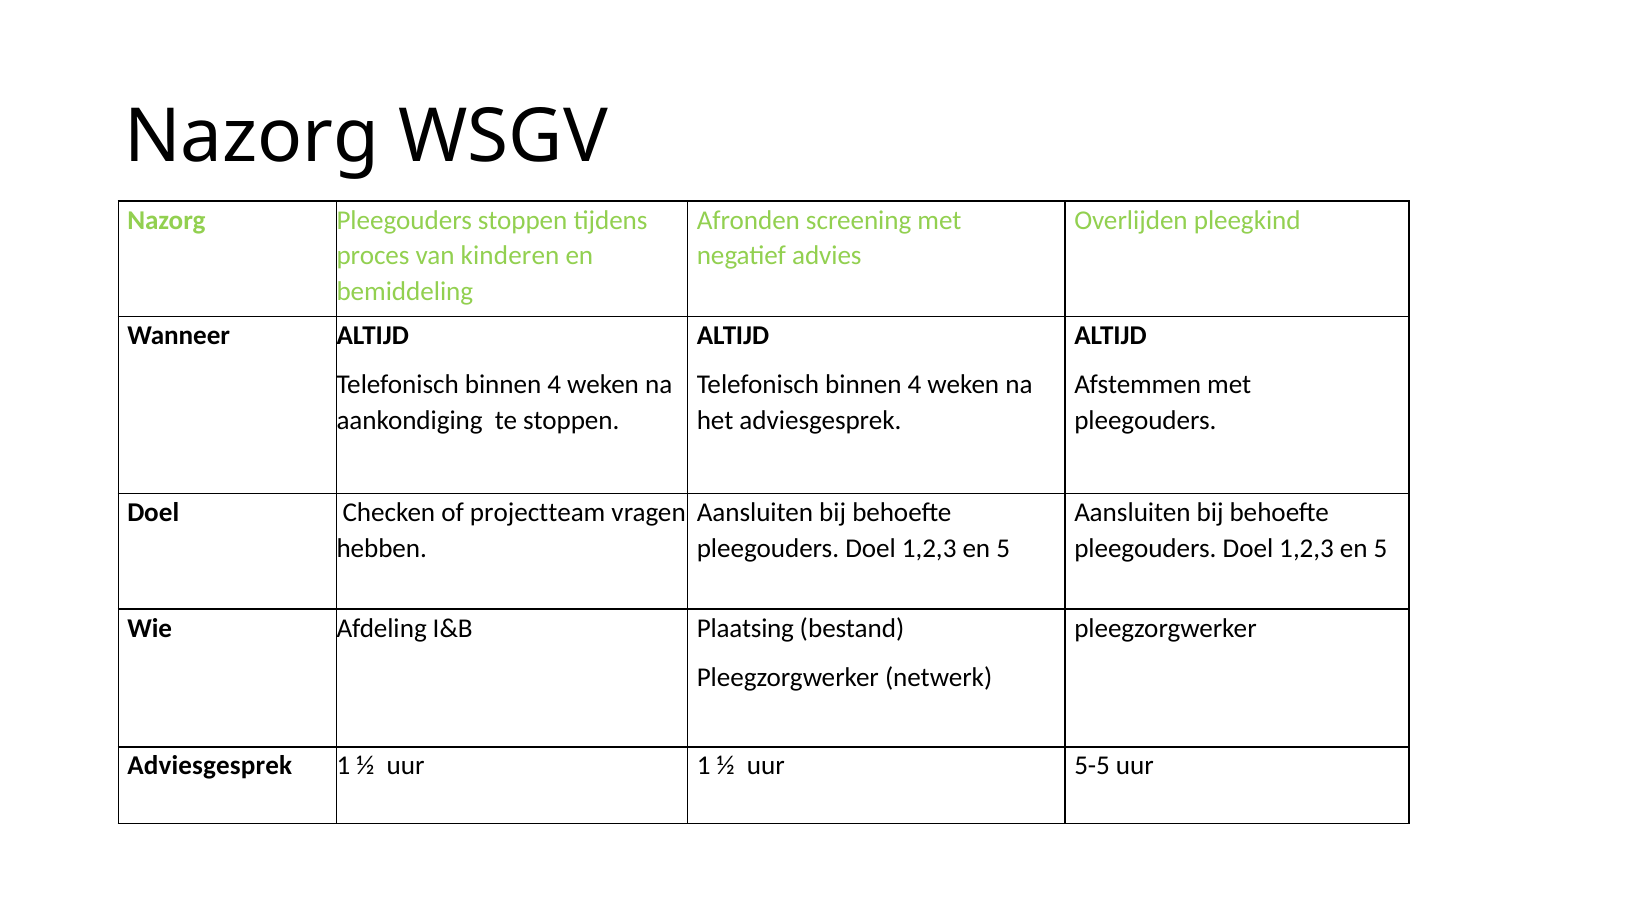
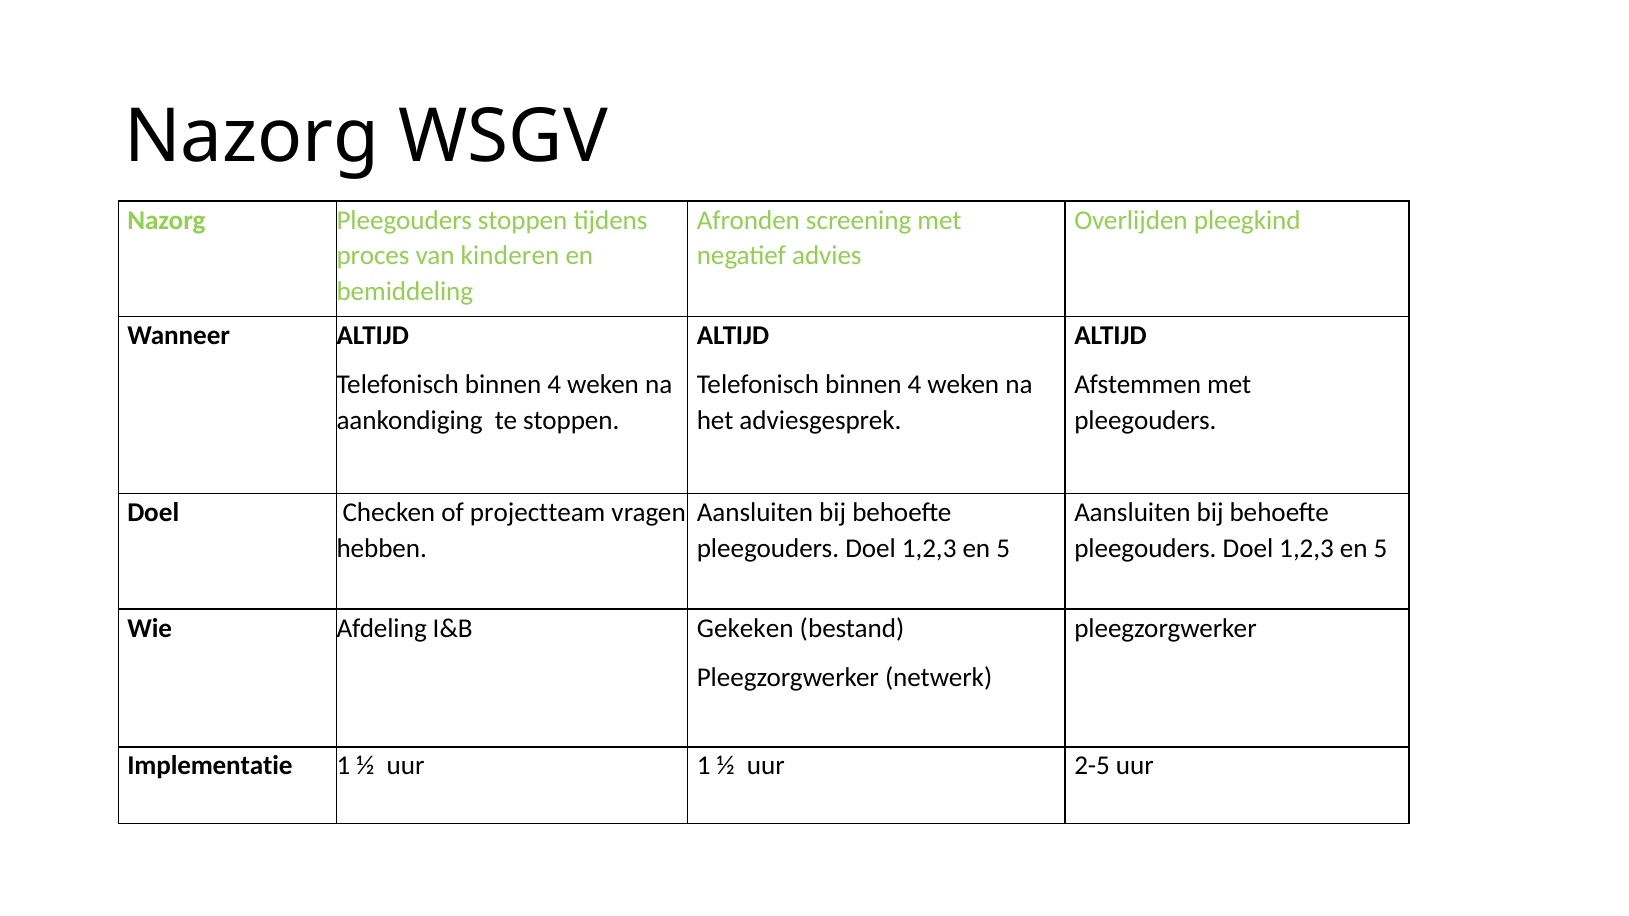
Plaatsing: Plaatsing -> Gekeken (745, 628)
Adviesgesprek: Adviesgesprek -> Implementatie (210, 766)
5-5: 5-5 -> 2-5 (1092, 766)
